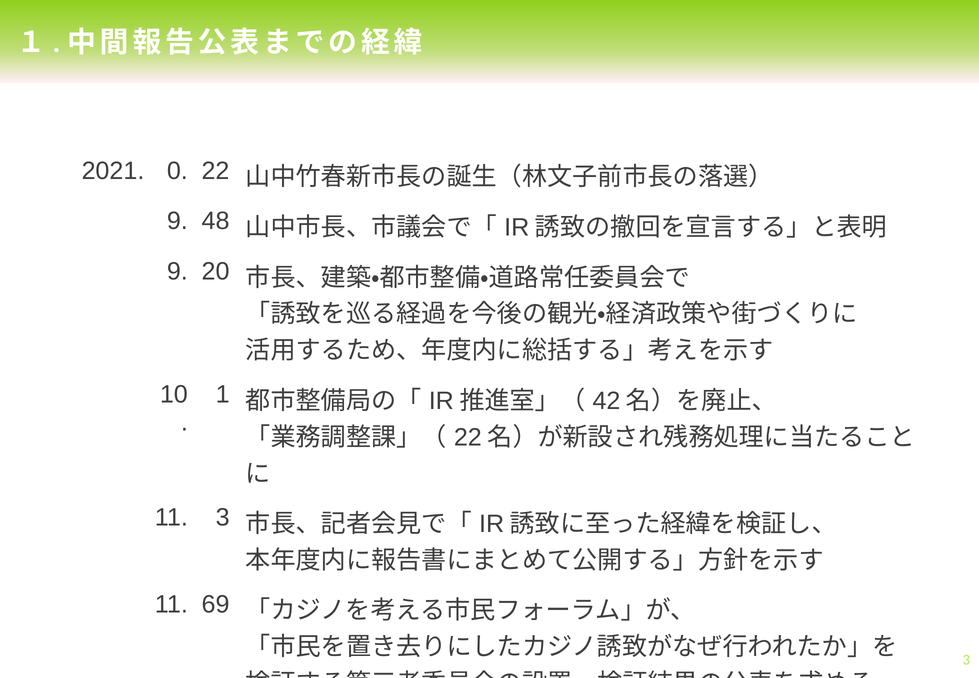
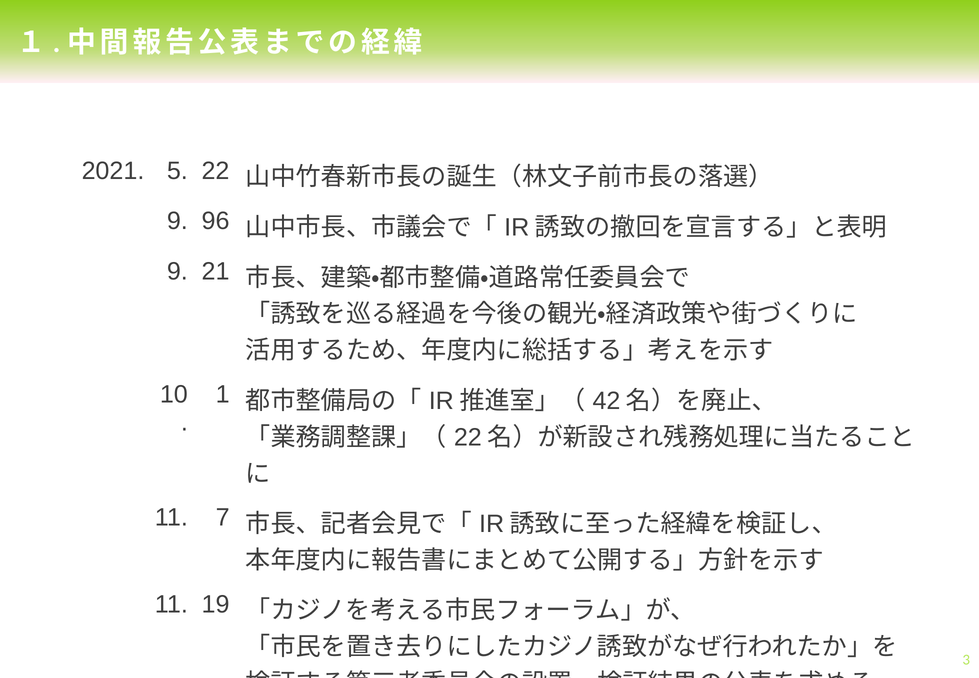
0: 0 -> 5 (177, 171)
48: 48 -> 96 (216, 221)
20: 20 -> 21 (216, 271)
11 3: 3 -> 7 (223, 517)
69: 69 -> 19 (216, 604)
